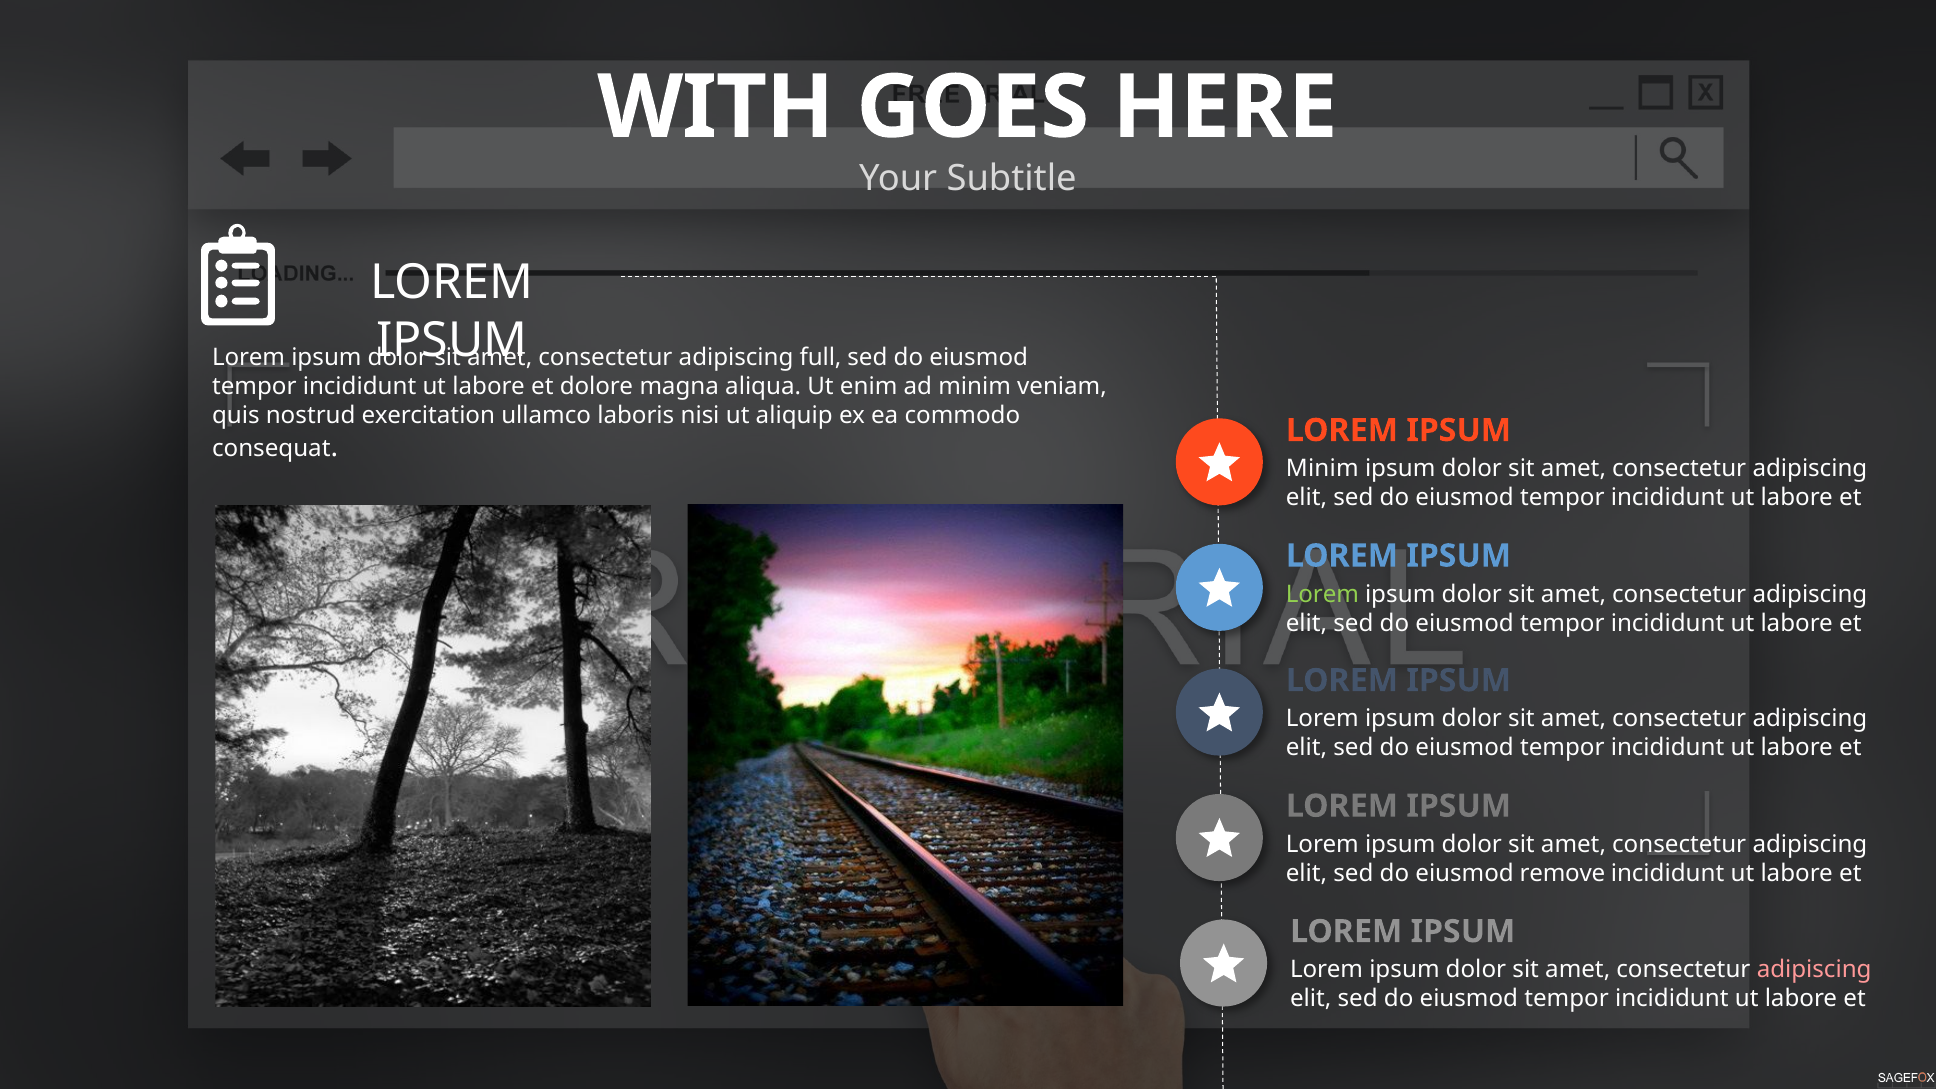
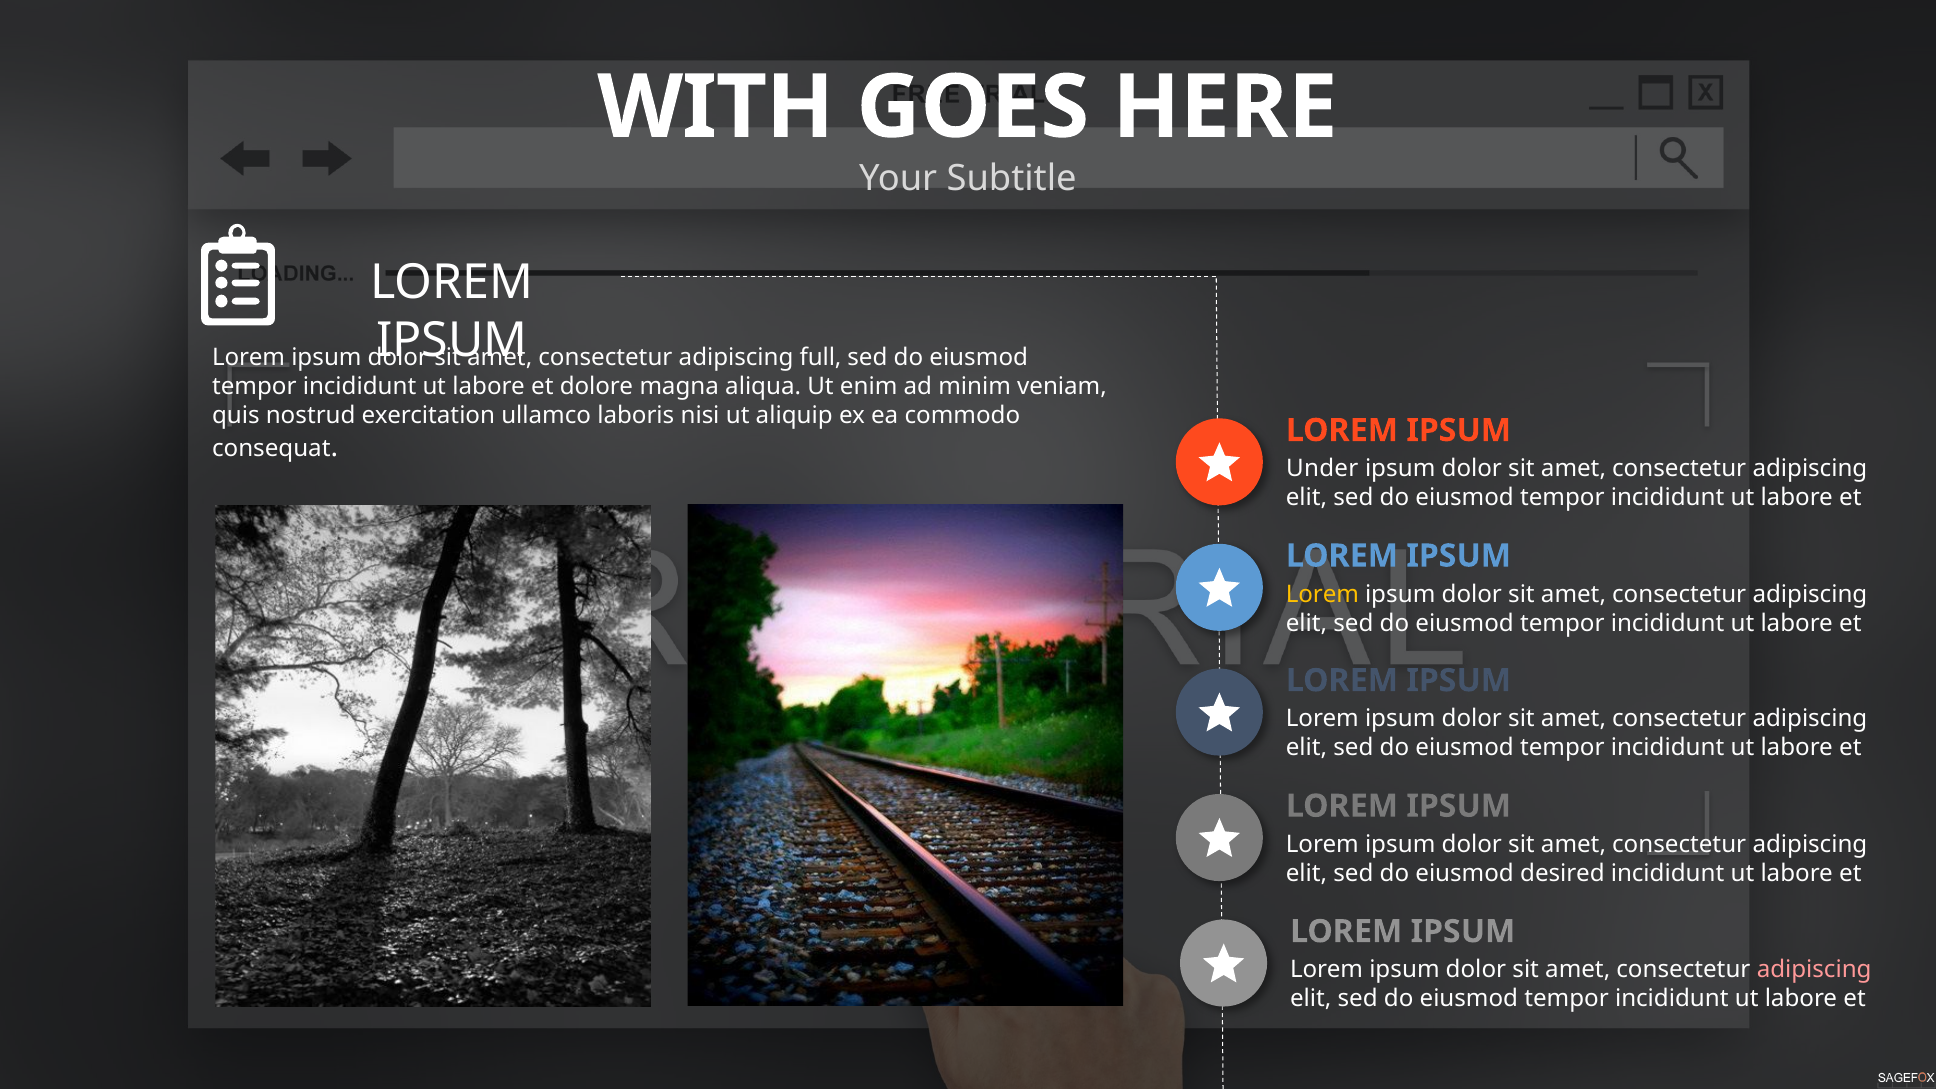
Minim: Minim -> Under (1322, 469)
Lorem colour: light green -> yellow (1322, 594)
remove: remove -> desired (1562, 873)
